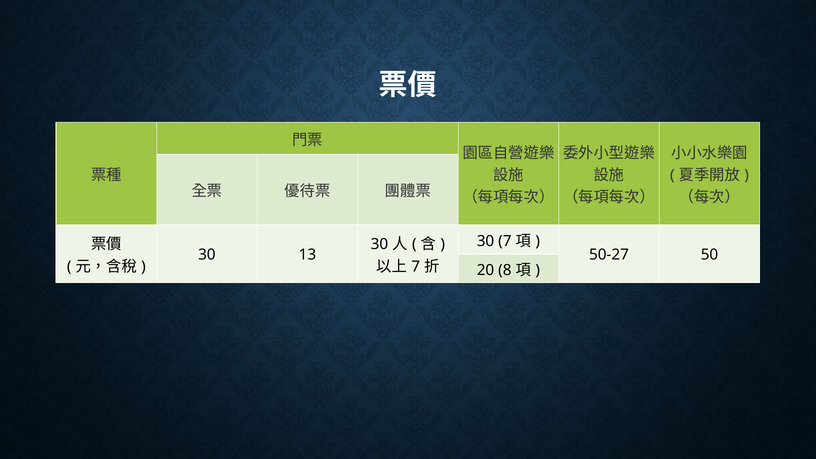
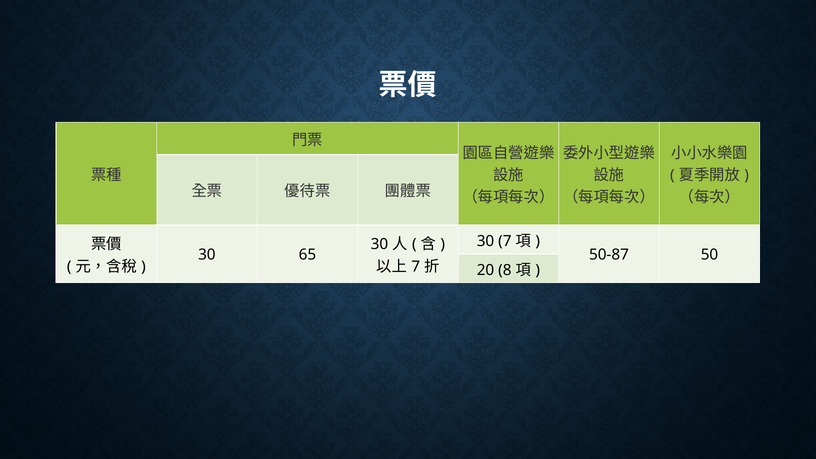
13: 13 -> 65 (307, 255)
50-27: 50-27 -> 50-87 (609, 255)
